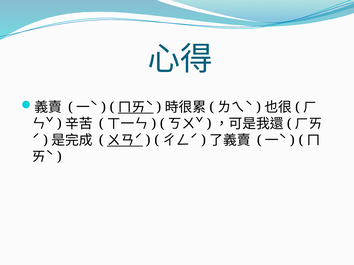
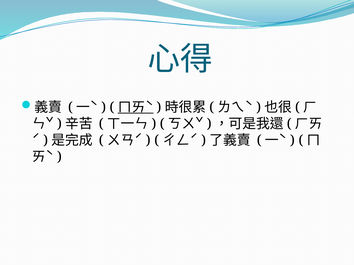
ㄨㄢˊ underline: present -> none (125, 141)
